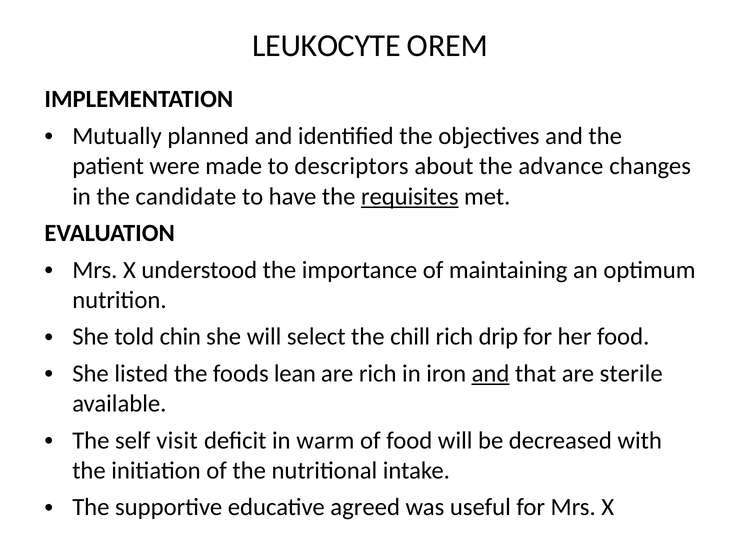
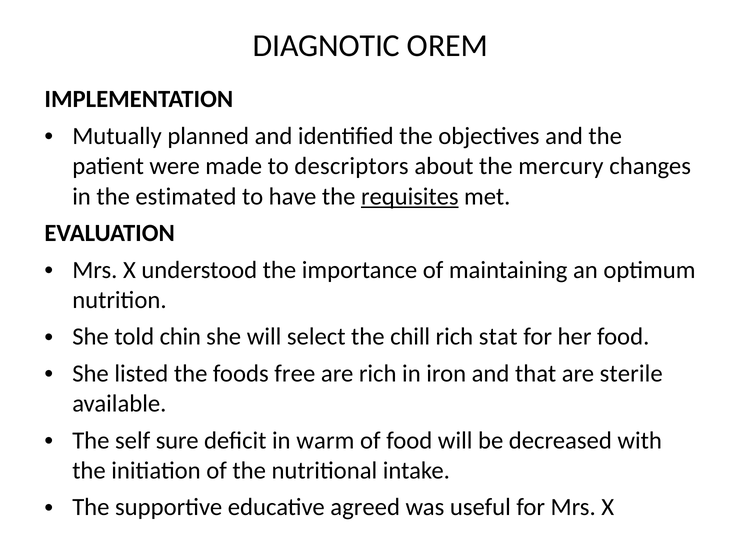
LEUKOCYTE: LEUKOCYTE -> DIAGNOTIC (326, 46)
advance: advance -> mercury (561, 166)
candidate: candidate -> estimated (186, 196)
drip: drip -> stat (498, 337)
lean: lean -> free (295, 373)
and underline: present -> none (491, 373)
visit: visit -> sure (177, 440)
